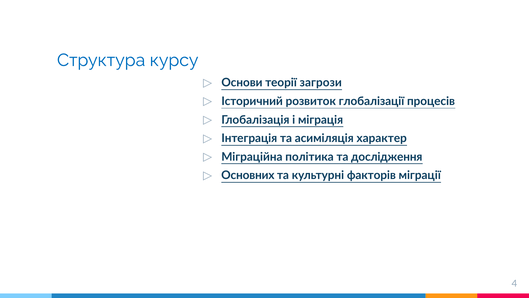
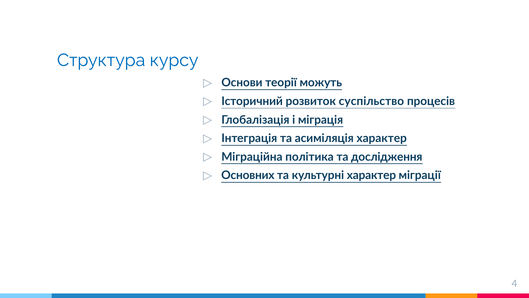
загрози: загрози -> можуть (321, 83)
глобалізації: глобалізації -> суспільство (371, 101)
культурні факторів: факторів -> характер (371, 175)
